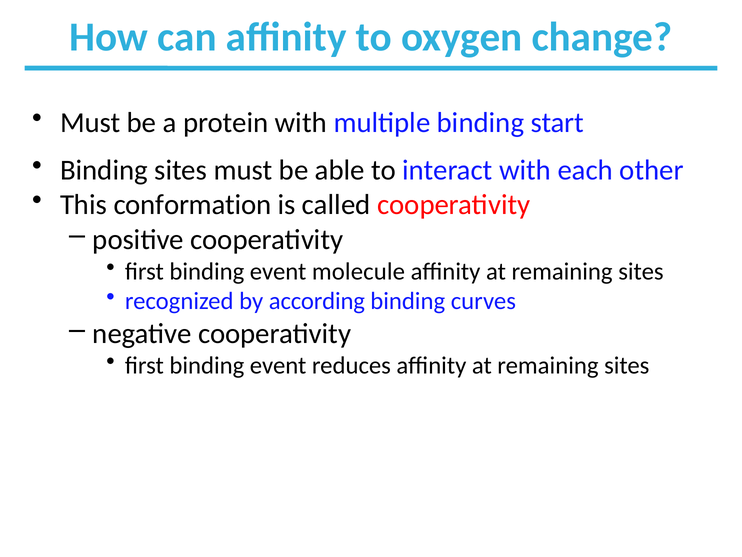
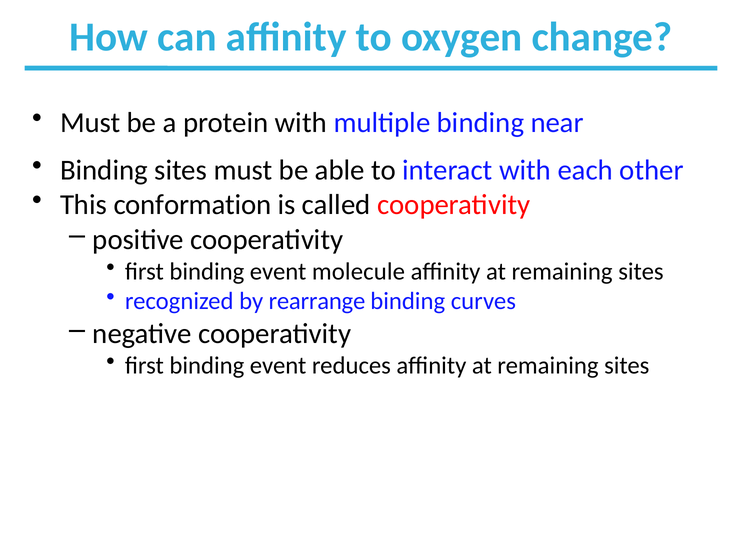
start: start -> near (557, 123)
according: according -> rearrange (317, 301)
